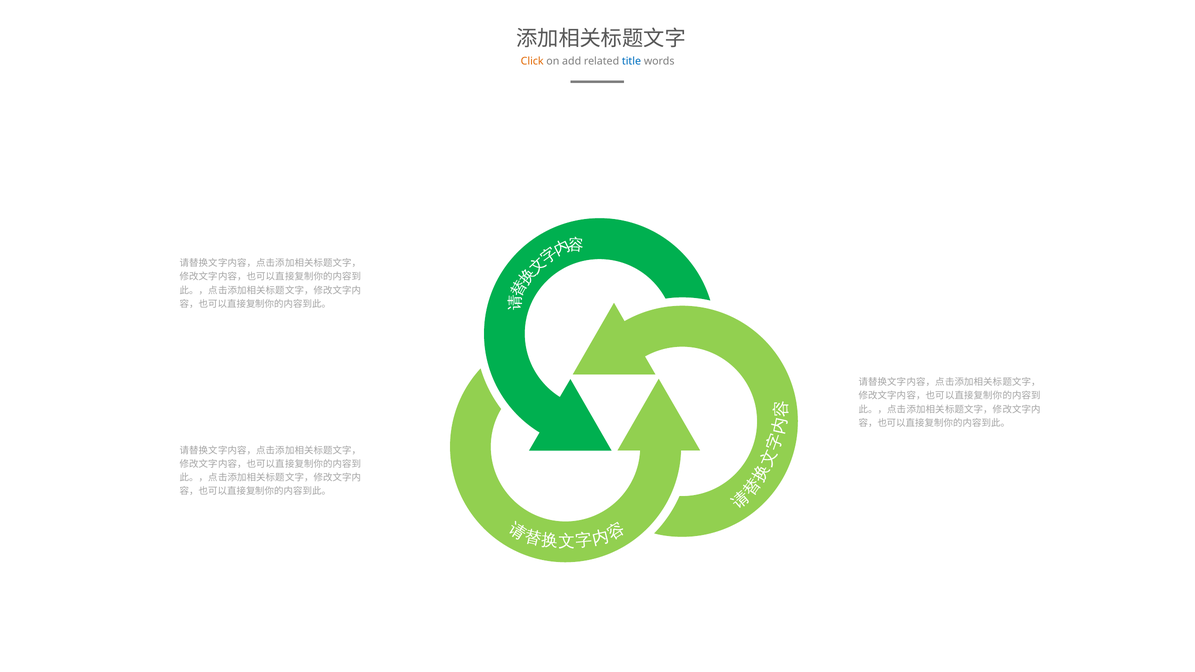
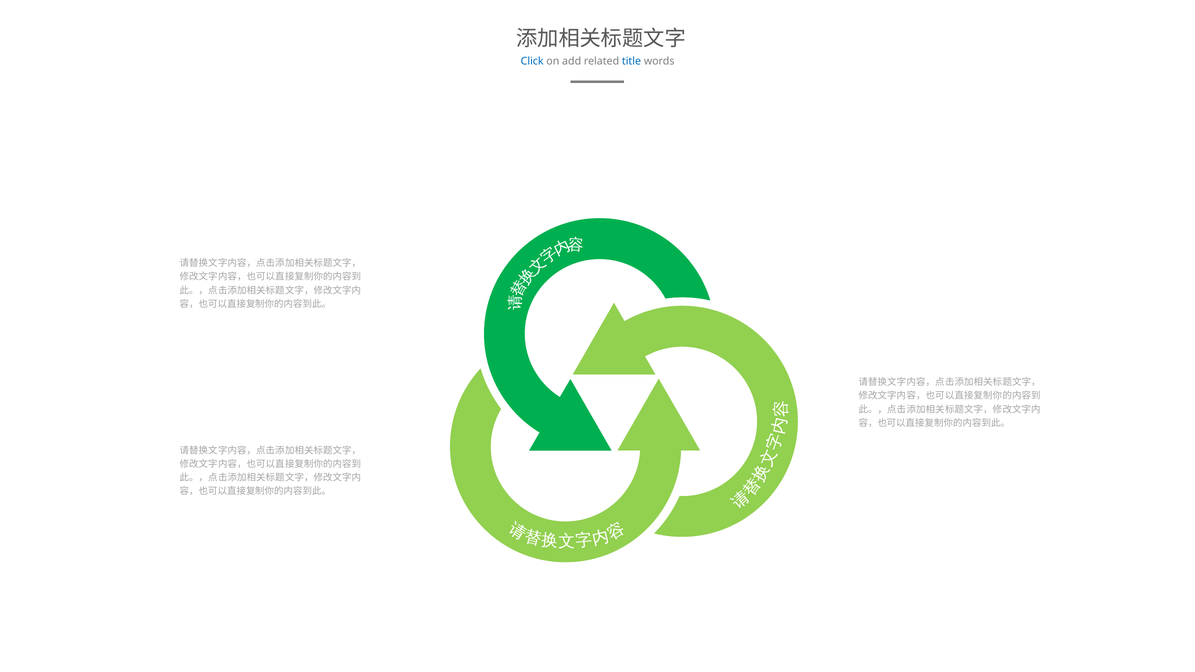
Click colour: orange -> blue (532, 61)
